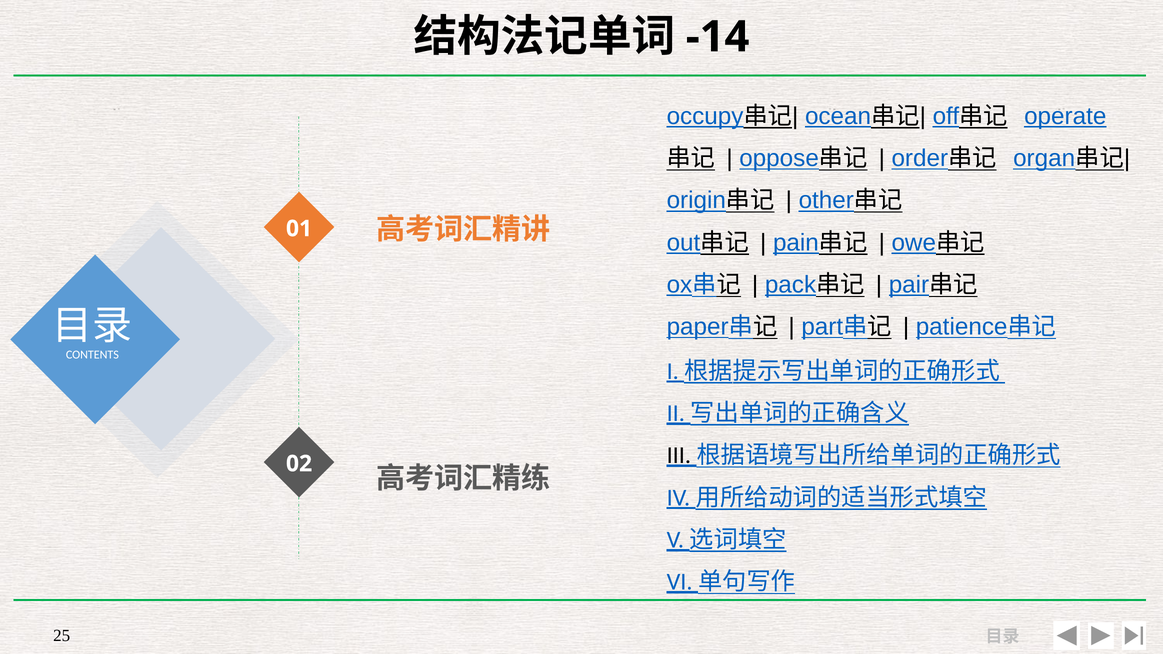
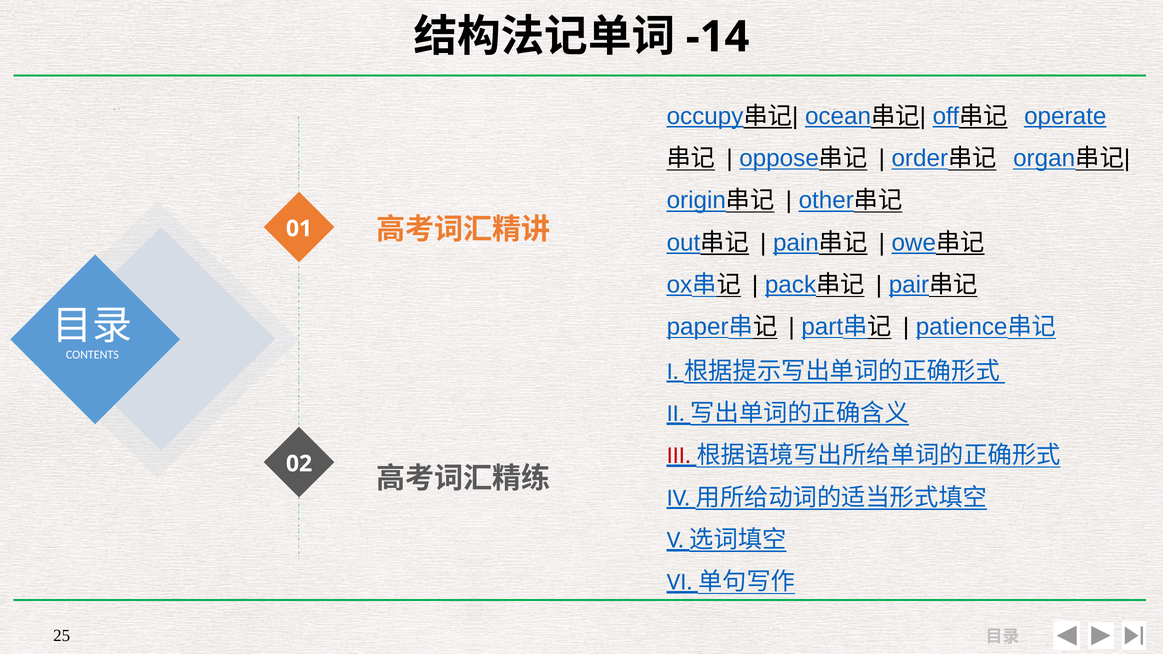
III colour: black -> red (679, 455)
